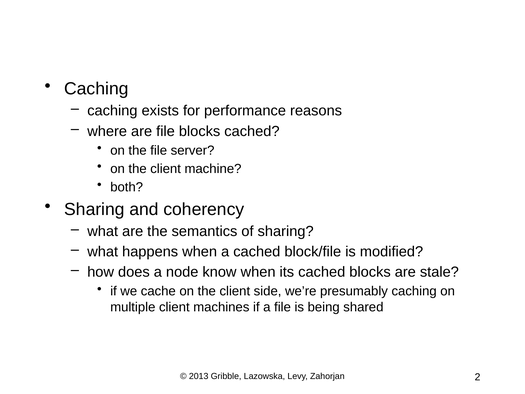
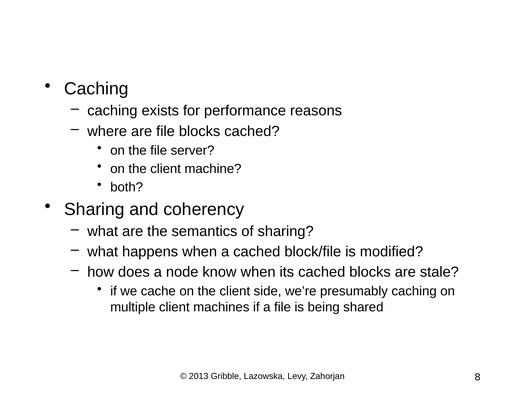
2: 2 -> 8 (478, 377)
